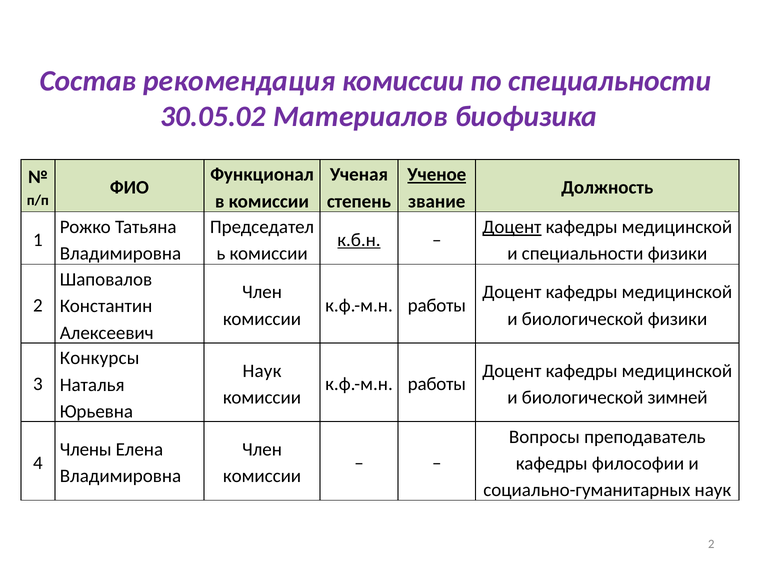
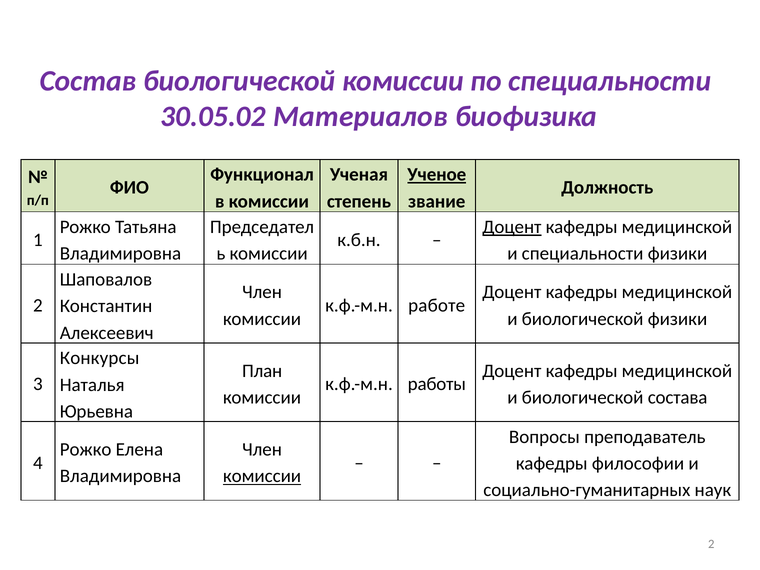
Состав рекомендация: рекомендация -> биологической (239, 81)
к.б.н underline: present -> none (359, 240)
работы: работы -> работе (437, 306)
Наук: Наук -> План (262, 371)
зимней: зимней -> состава (678, 398)
Члены: Члены -> Рожко (86, 450)
комиссии underline: none -> present (262, 476)
